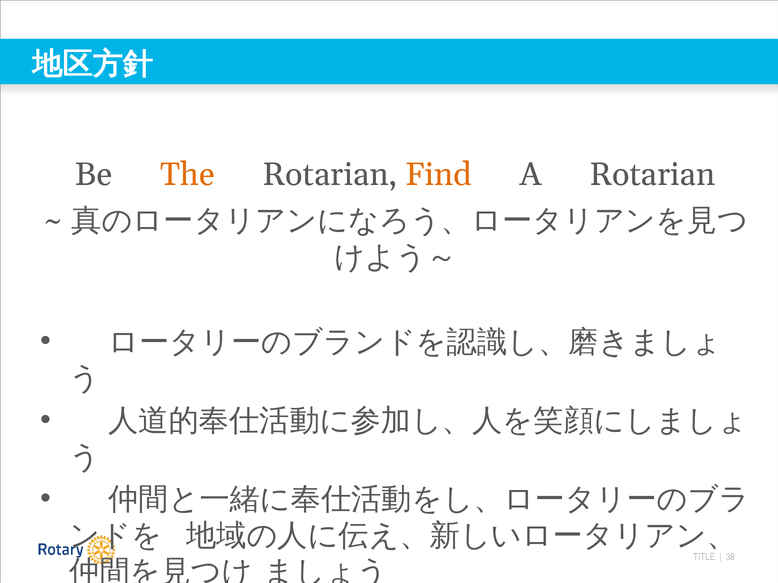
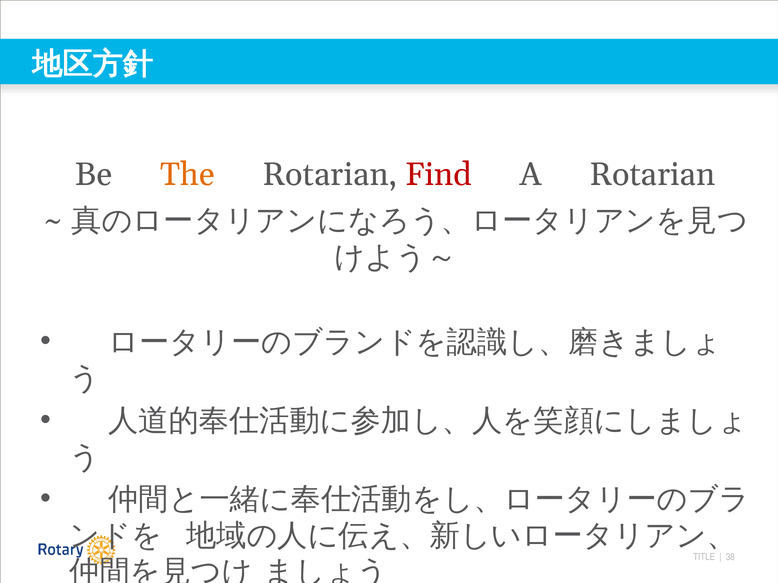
Find colour: orange -> red (438, 175)
